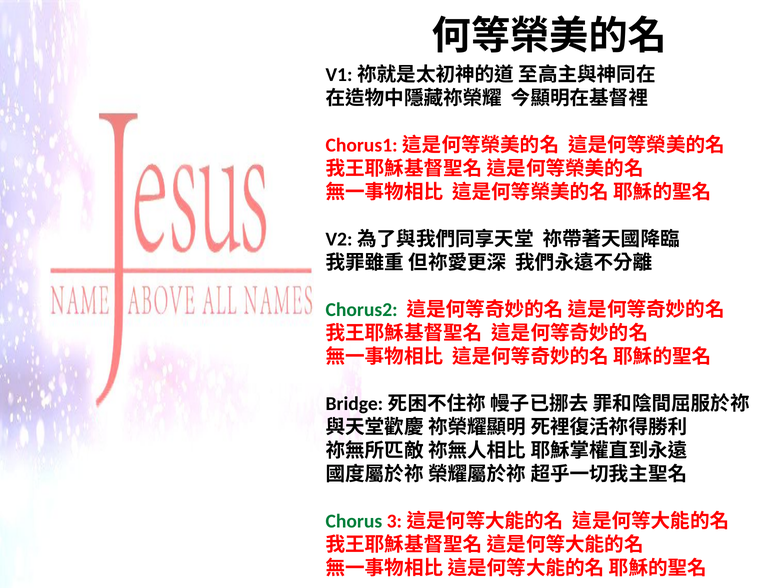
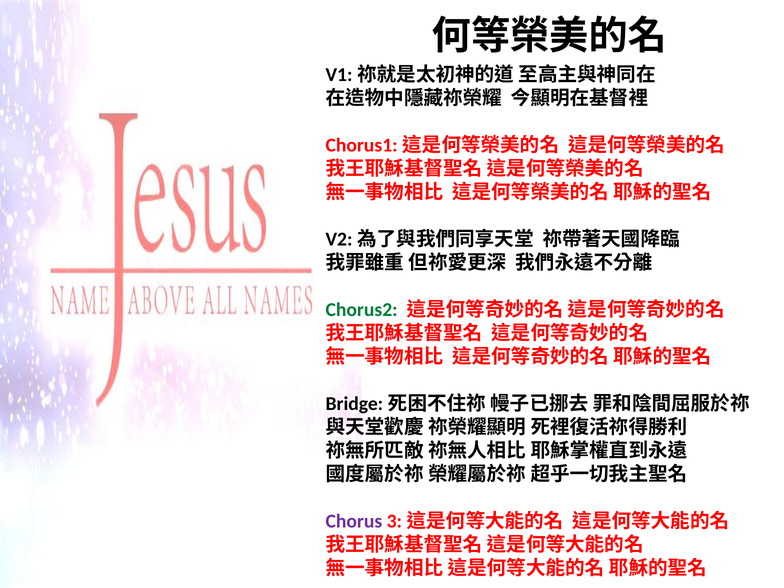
Chorus colour: green -> purple (354, 521)
